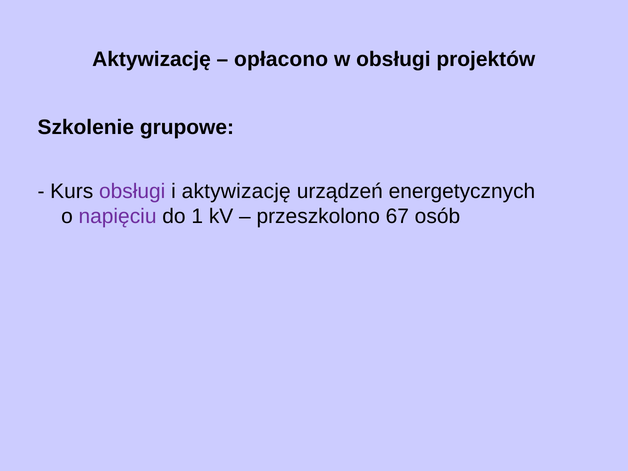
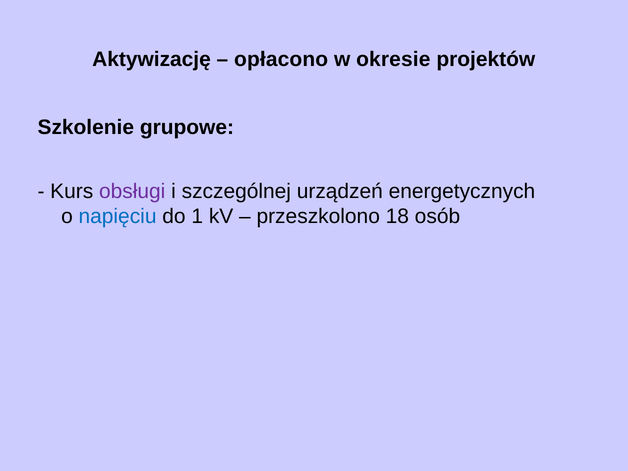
w obsługi: obsługi -> okresie (393, 59)
i aktywizację: aktywizację -> szczególnej (236, 191)
napięciu colour: purple -> blue (118, 216)
67: 67 -> 18 (397, 216)
